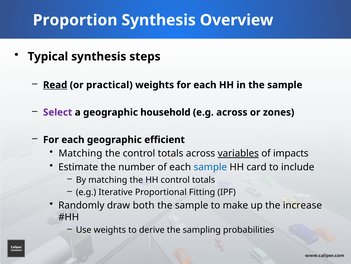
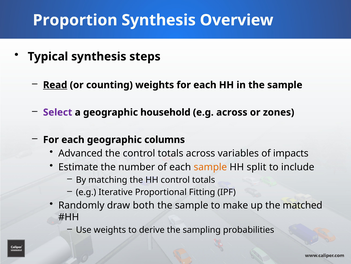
practical: practical -> counting (109, 85)
efficient: efficient -> columns (165, 139)
Matching: Matching -> Advanced (81, 153)
variables underline: present -> none (238, 153)
sample colour: blue -> orange (210, 167)
card: card -> split (256, 167)
increase: increase -> matched (303, 205)
